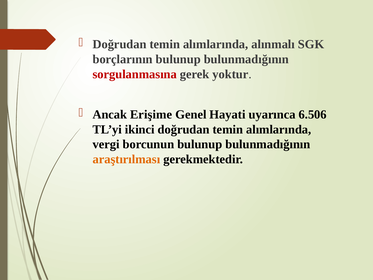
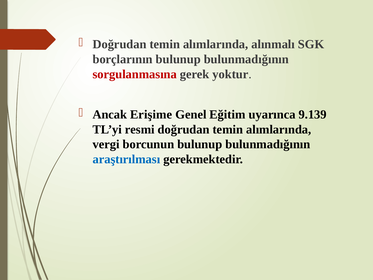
Hayati: Hayati -> Eğitim (227, 114)
6.506: 6.506 -> 9.139 (313, 114)
ikinci: ikinci -> resmi (140, 129)
araştırılması colour: orange -> blue (126, 159)
